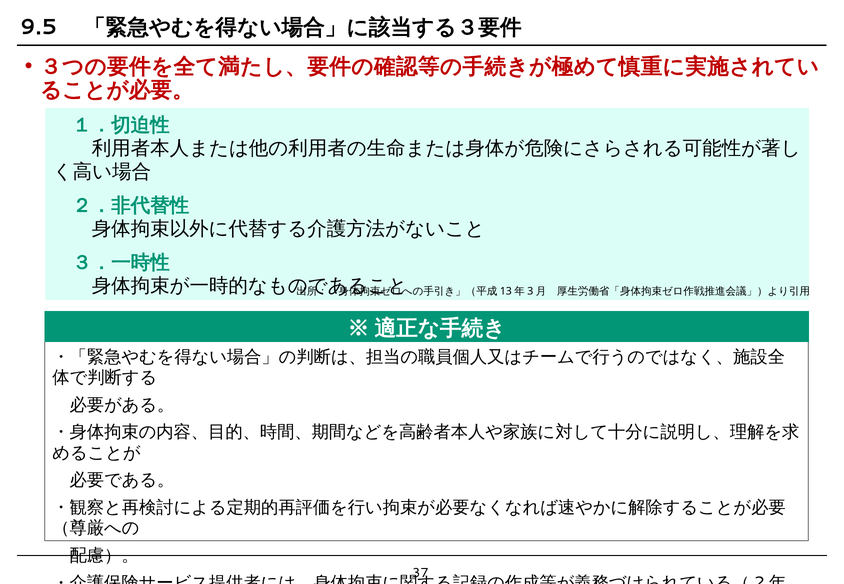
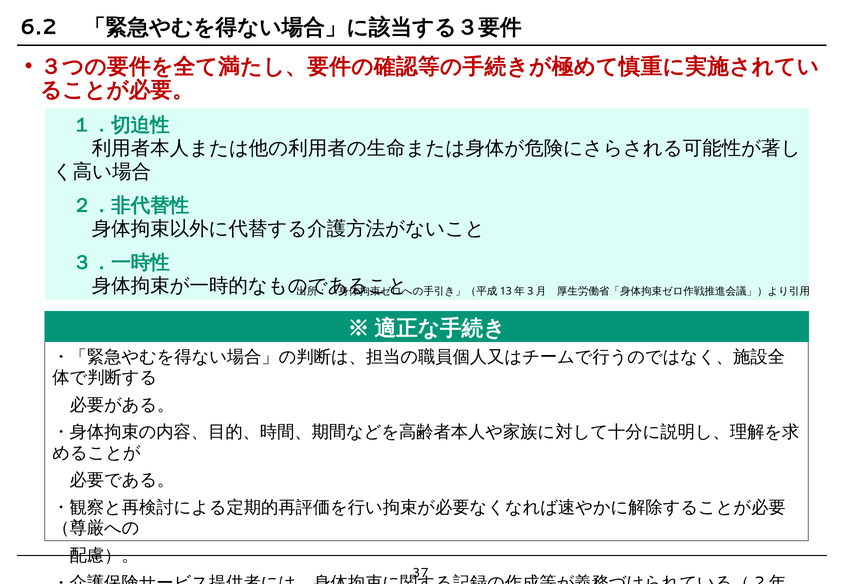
9.5: 9.5 -> 6.2 (39, 27)
